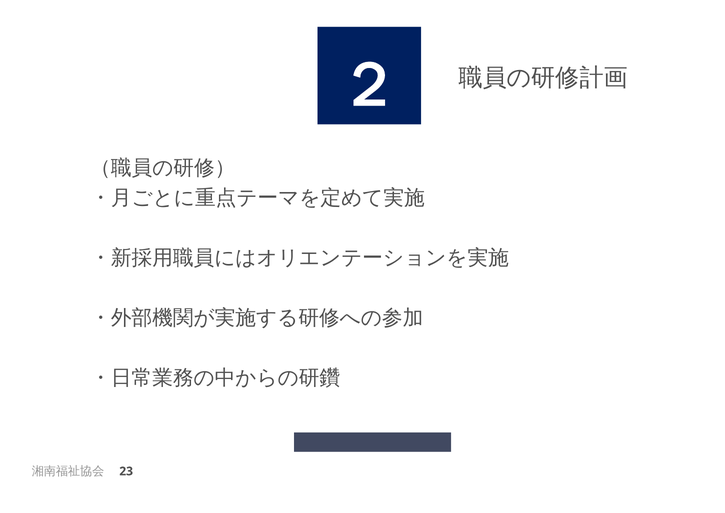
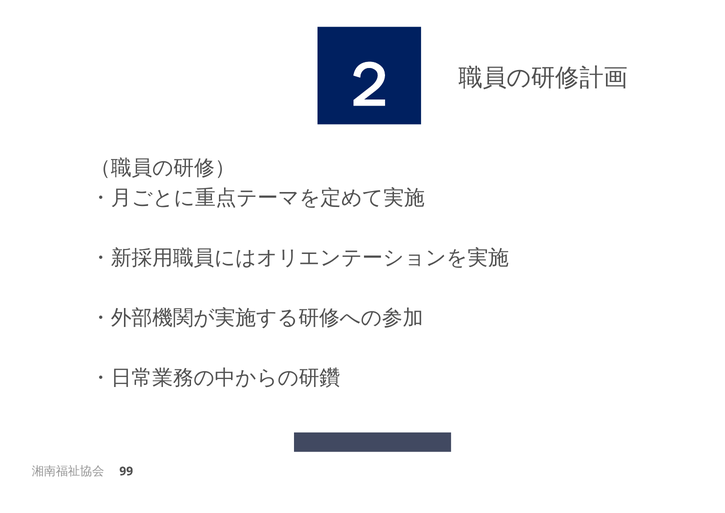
23: 23 -> 99 (126, 471)
